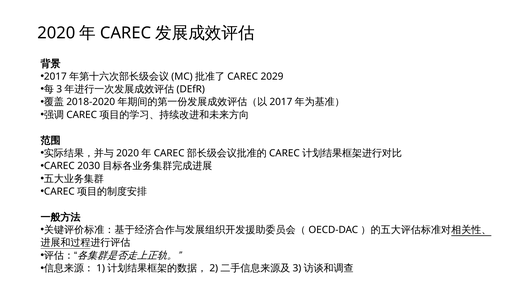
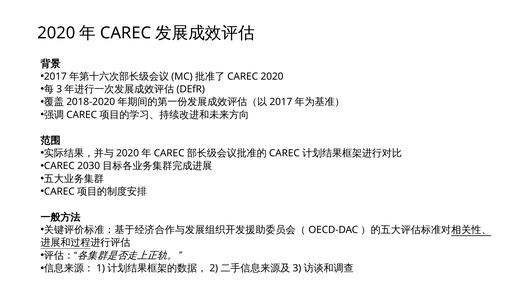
2029: 2029 -> 2020 (272, 76)
